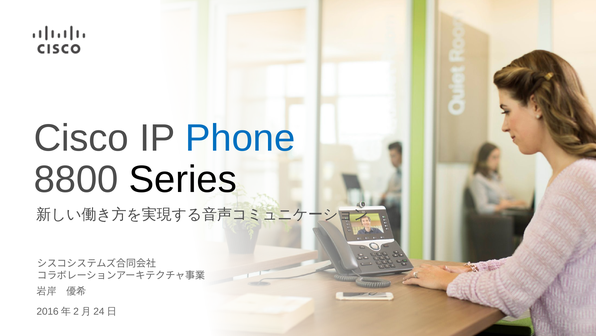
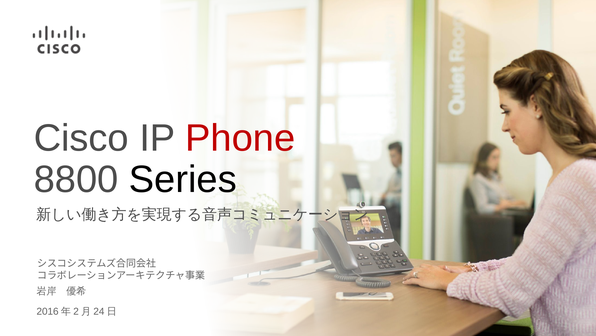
Phone colour: blue -> red (240, 138)
